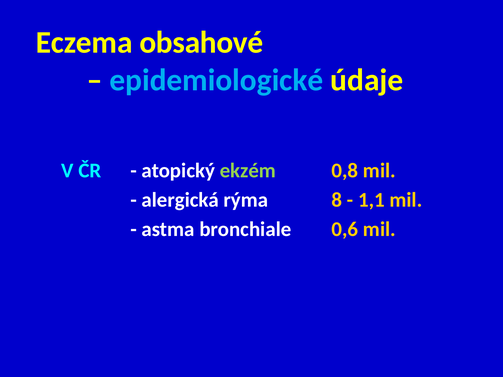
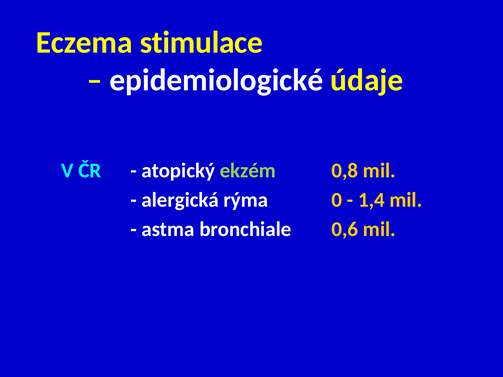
obsahové: obsahové -> stimulace (201, 42)
epidemiologické colour: light blue -> white (216, 80)
8: 8 -> 0 (337, 200)
1,1: 1,1 -> 1,4 (371, 200)
